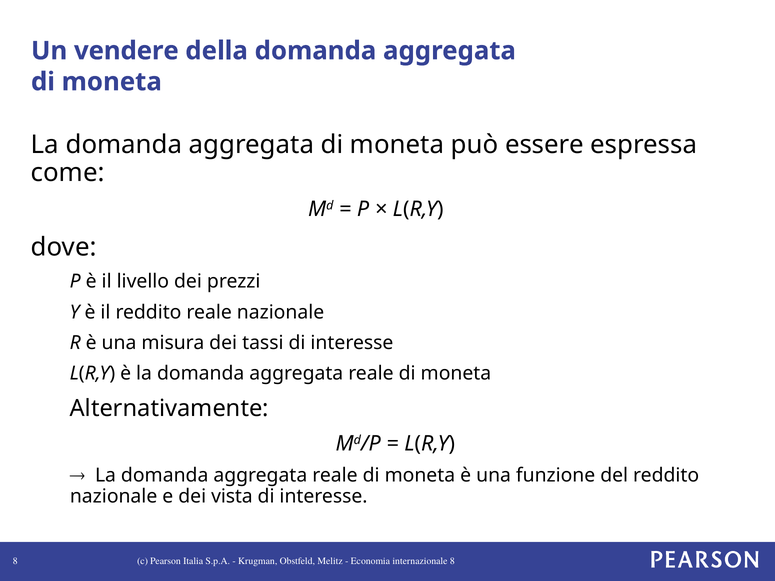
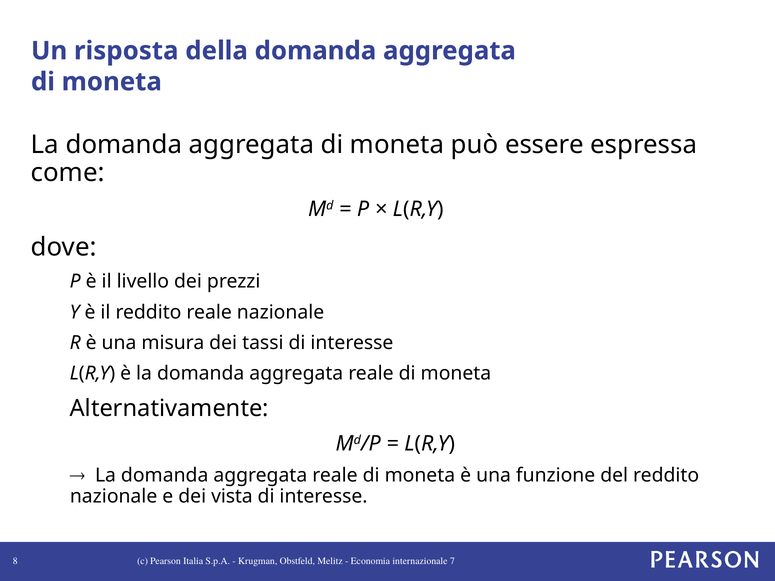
vendere: vendere -> risposta (126, 51)
internazionale 8: 8 -> 7 (452, 561)
